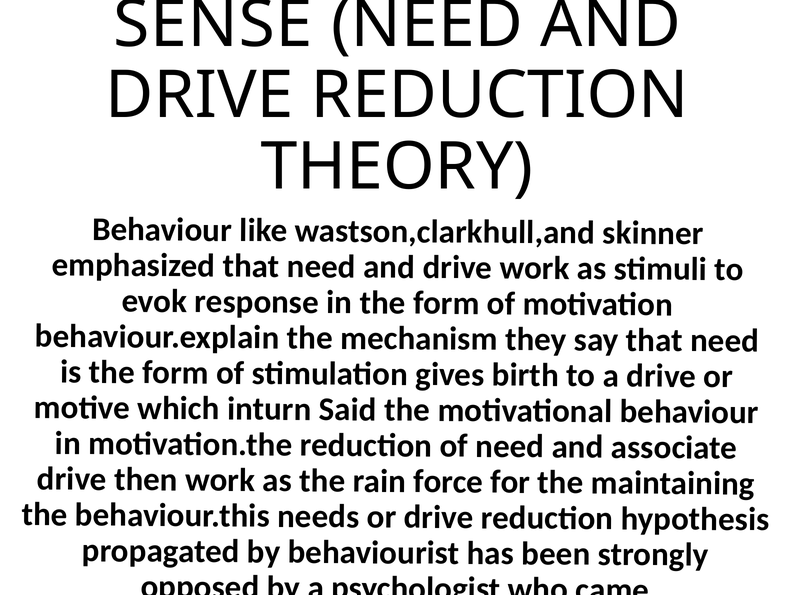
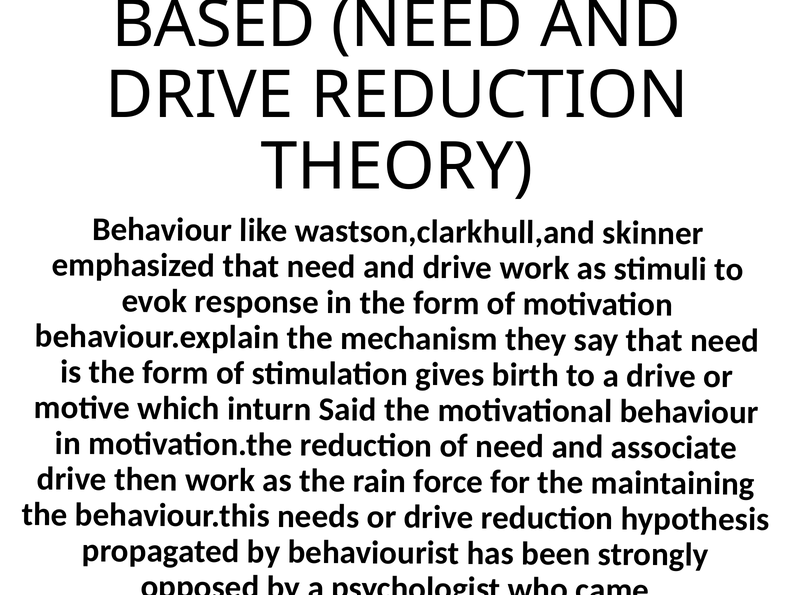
SENSE: SENSE -> BASED (214, 24)
